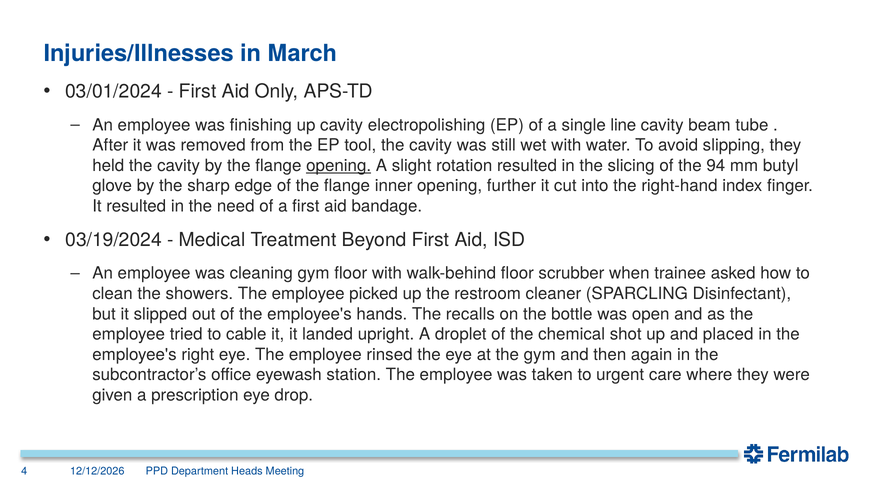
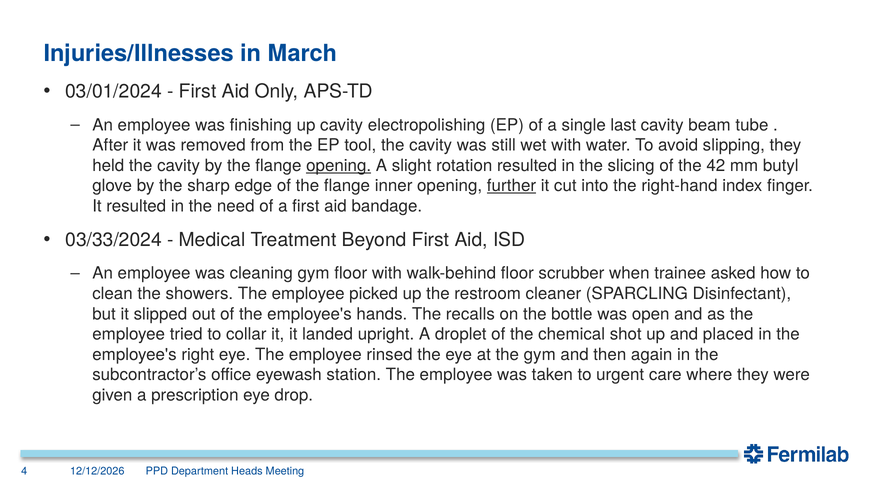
line: line -> last (623, 125)
94: 94 -> 42 (716, 166)
further underline: none -> present (511, 186)
03/19/2024: 03/19/2024 -> 03/33/2024 (114, 240)
cable: cable -> collar (246, 335)
